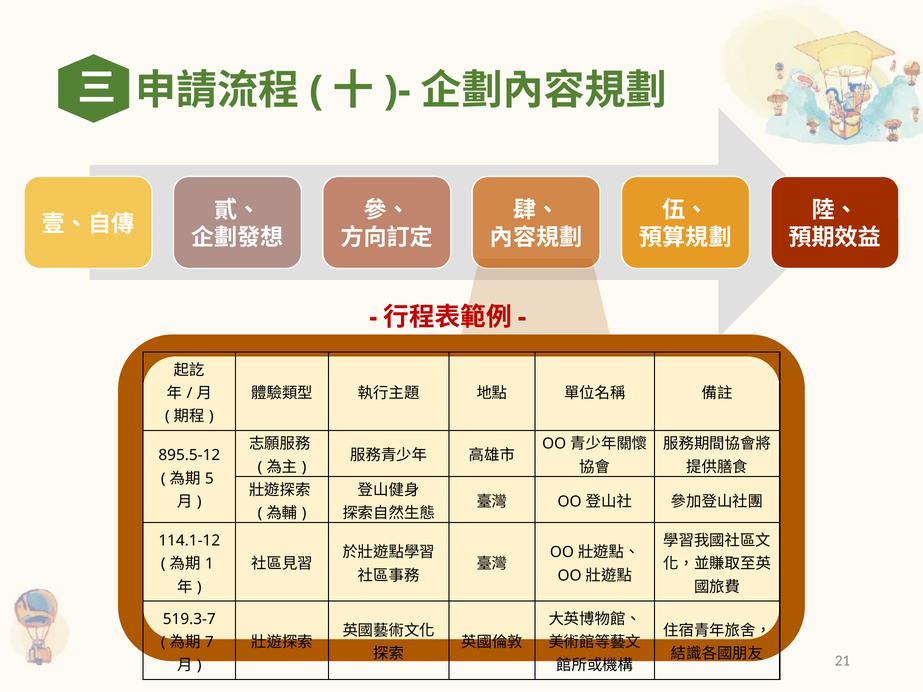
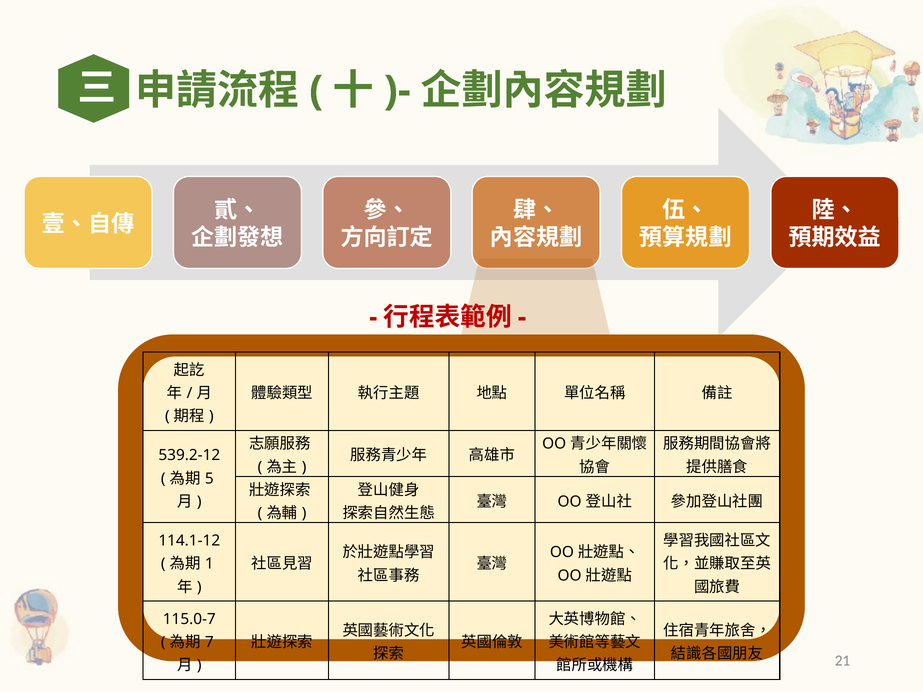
895.5-12: 895.5-12 -> 539.2-12 (189, 456)
519.3-7: 519.3-7 -> 115.0-7 (189, 620)
